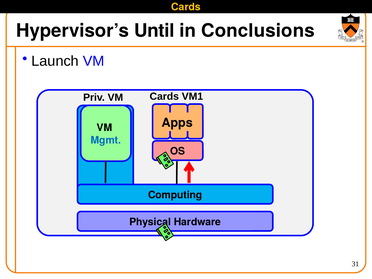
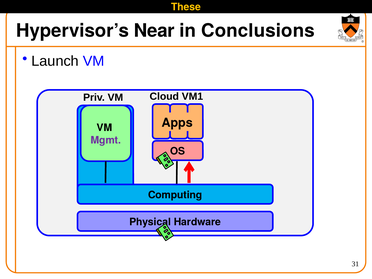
Cards: Cards -> These (186, 7)
Until: Until -> Near (154, 31)
Cards: Cards -> Cloud (164, 97)
Mgmt colour: blue -> purple (106, 140)
